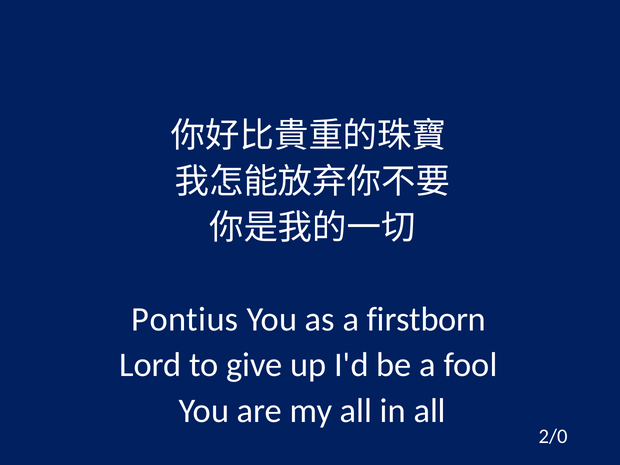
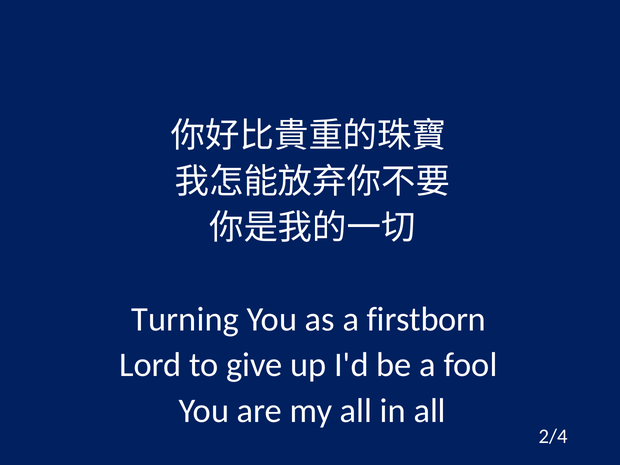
Pontius: Pontius -> Turning (185, 319)
2/0: 2/0 -> 2/4 (553, 437)
